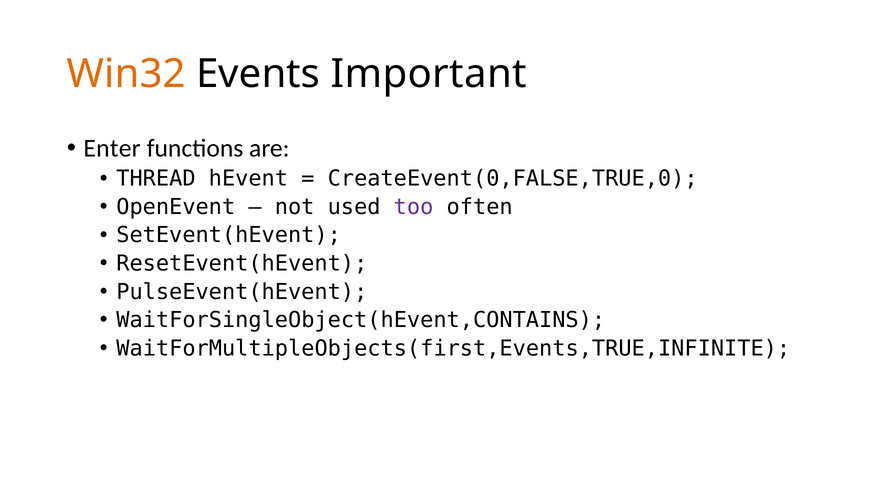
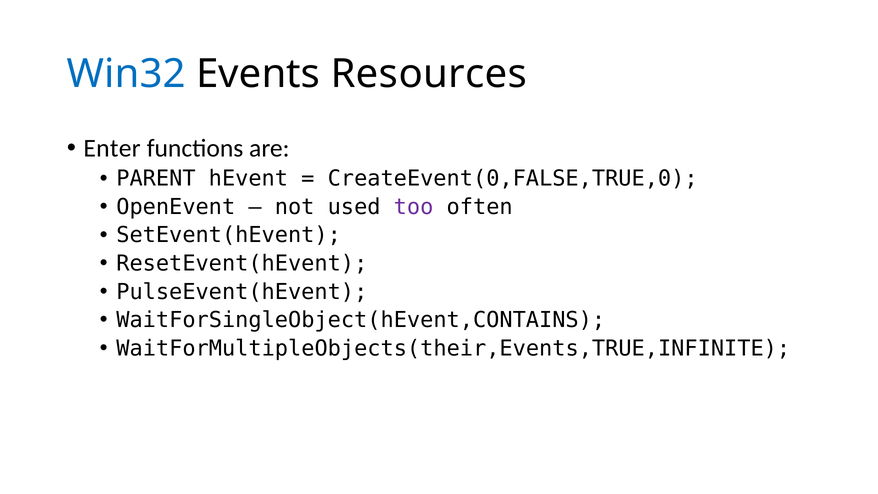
Win32 colour: orange -> blue (126, 74)
Important: Important -> Resources (429, 74)
THREAD: THREAD -> PARENT (156, 179)
WaitForMultipleObjects(first,Events,TRUE,INFINITE: WaitForMultipleObjects(first,Events,TRUE,INFINITE -> WaitForMultipleObjects(their,Events,TRUE,INFINITE (453, 348)
